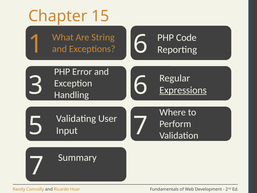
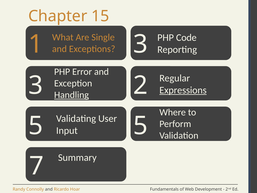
String: String -> Single (103, 37)
1 6: 6 -> 3 (141, 44)
3 6: 6 -> 2 (141, 85)
Handling underline: none -> present (71, 95)
5 7: 7 -> 5 (141, 126)
